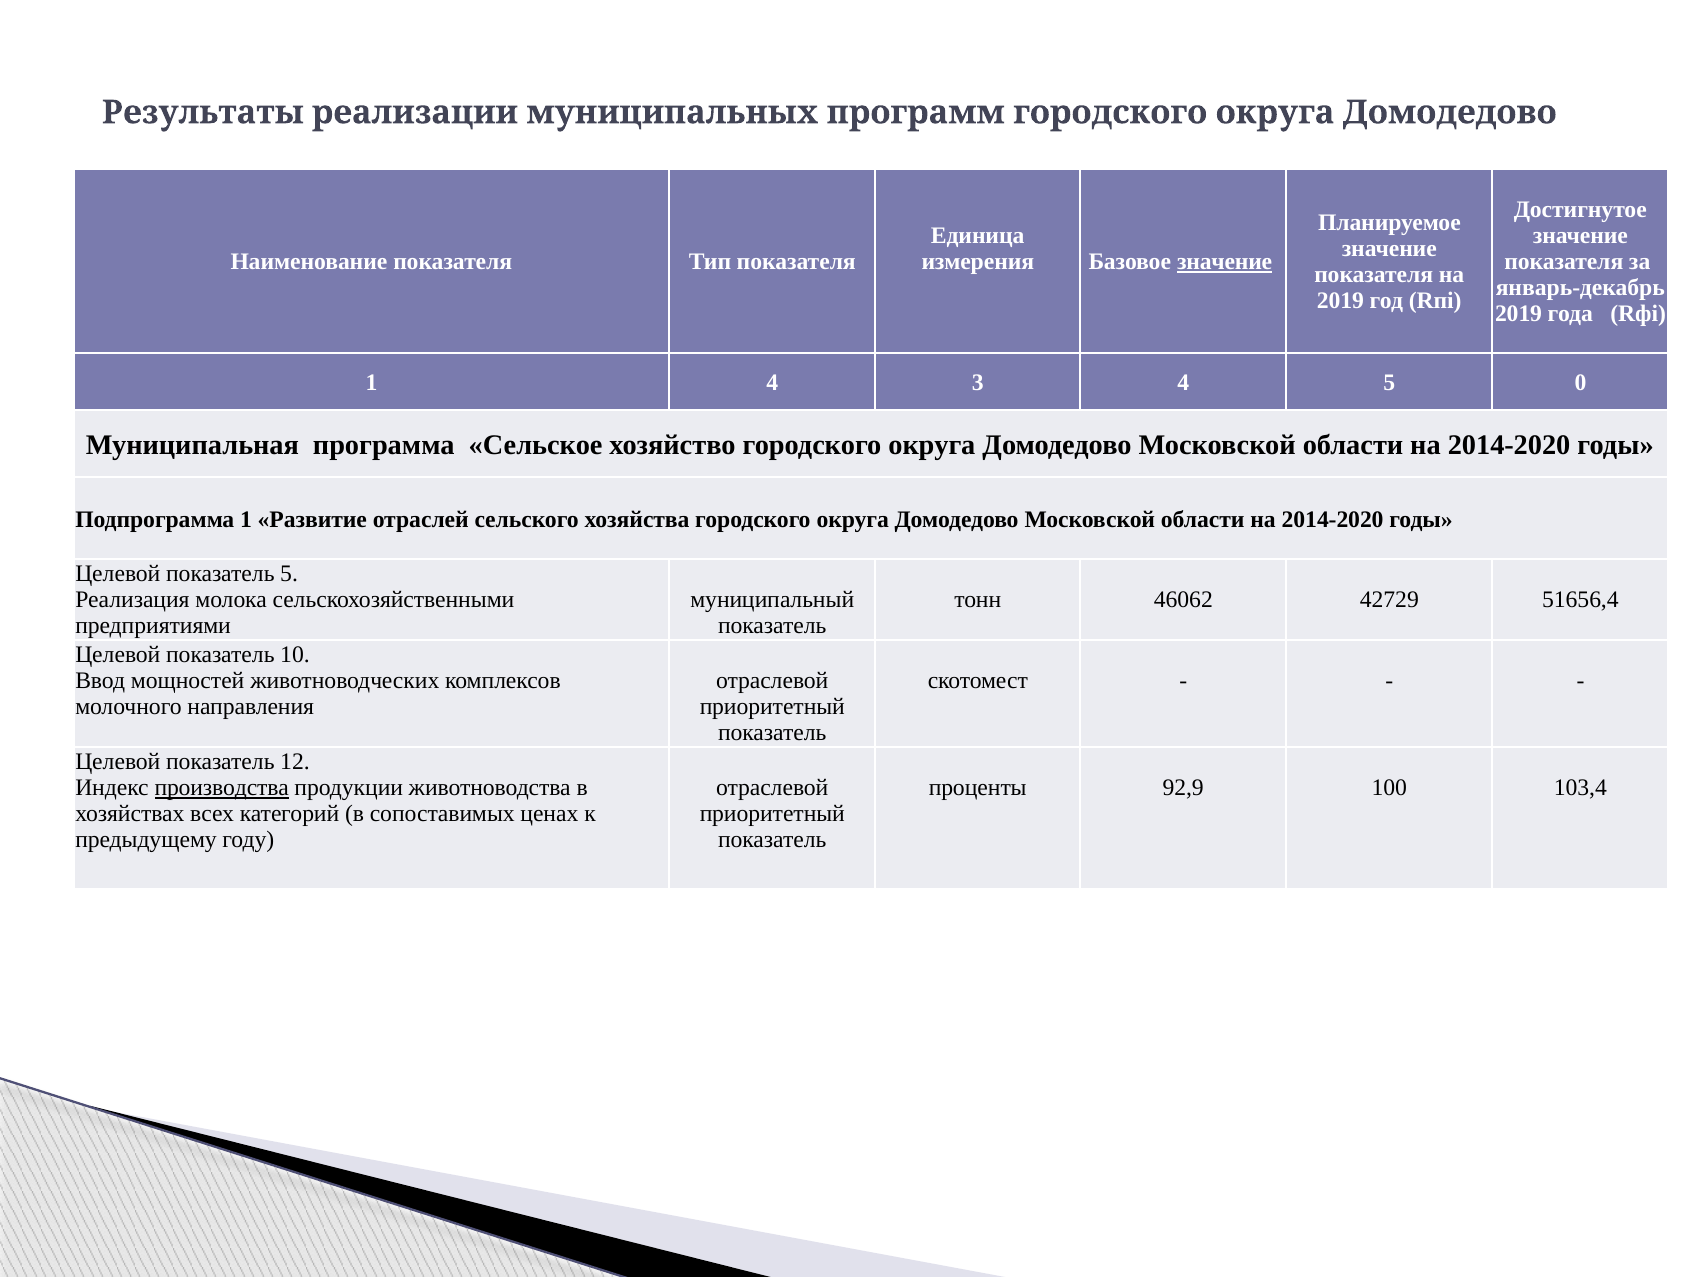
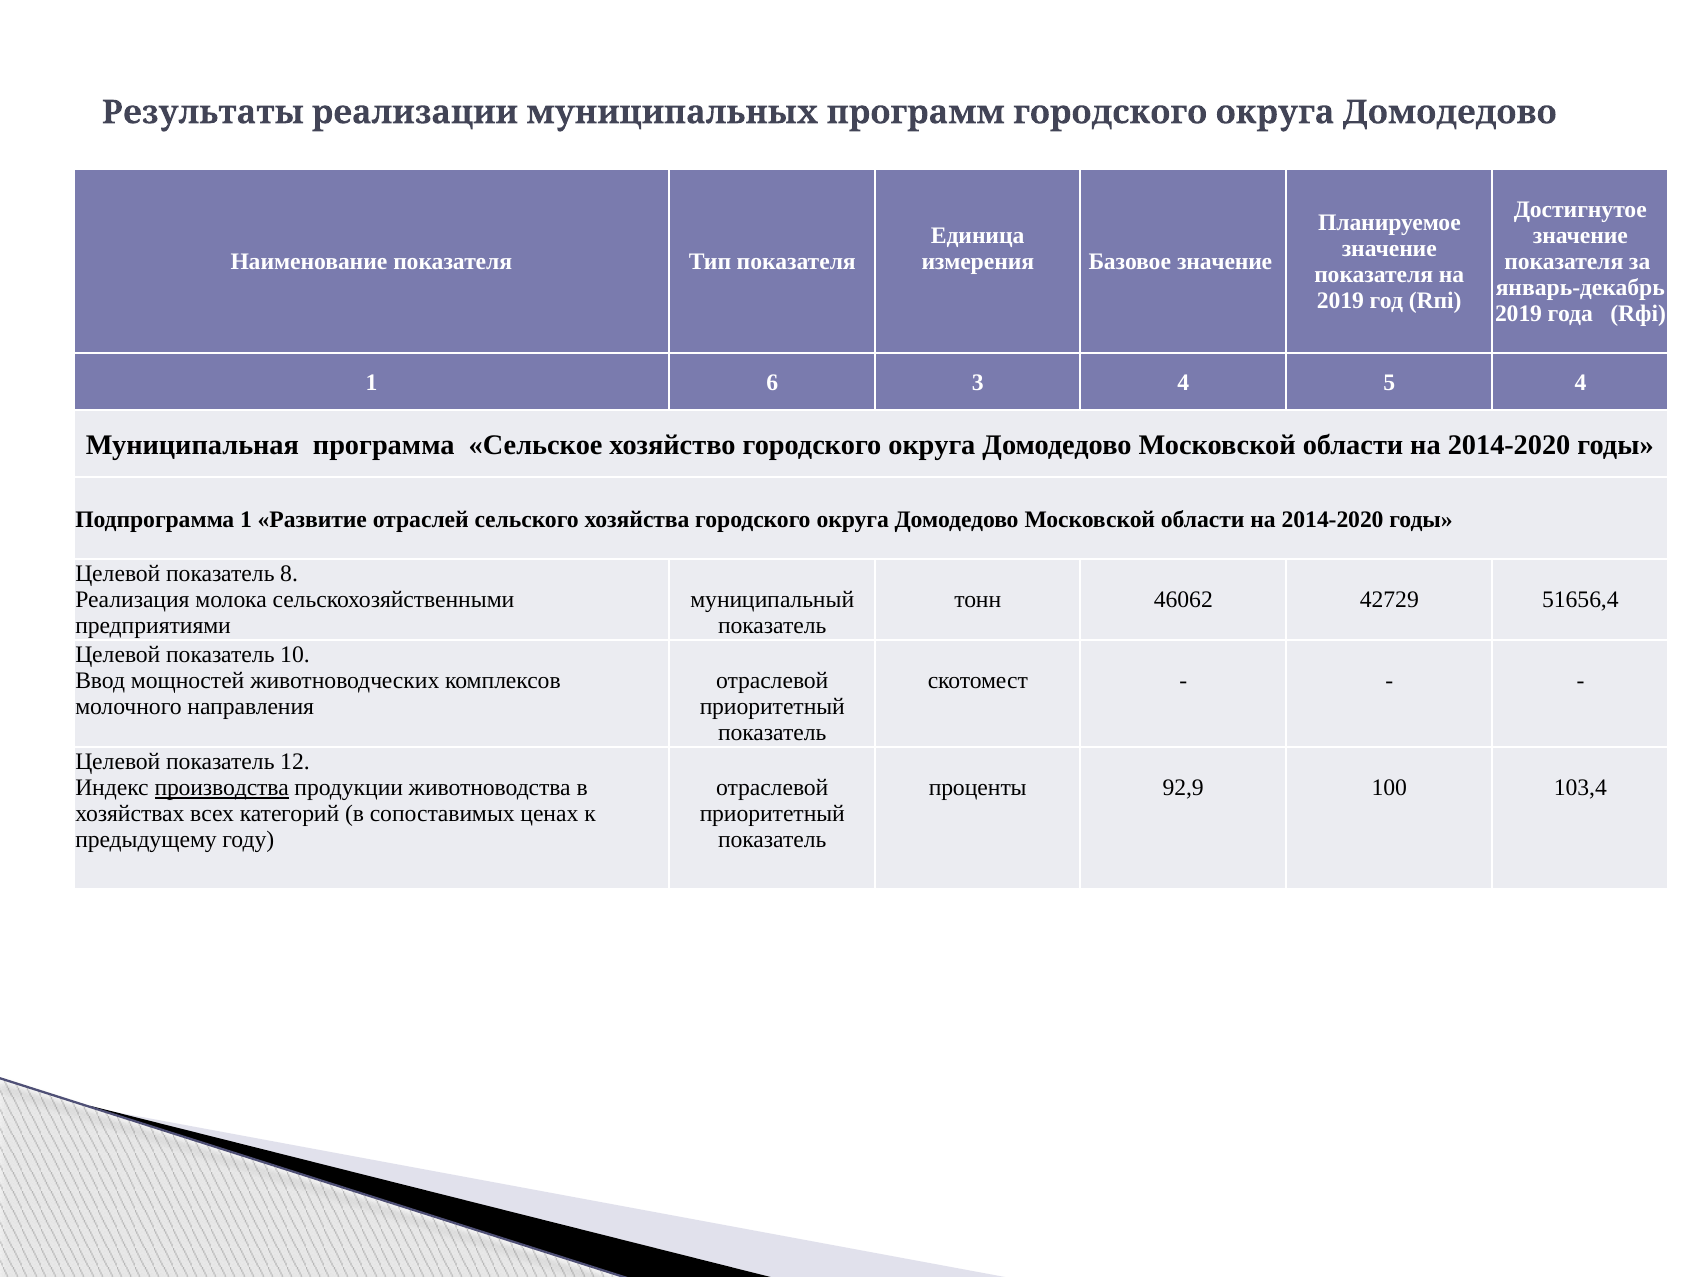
значение underline: present -> none (1225, 262)
1 4: 4 -> 6 (772, 382)
5 0: 0 -> 4 (1580, 382)
показатель 5: 5 -> 8 (289, 574)
